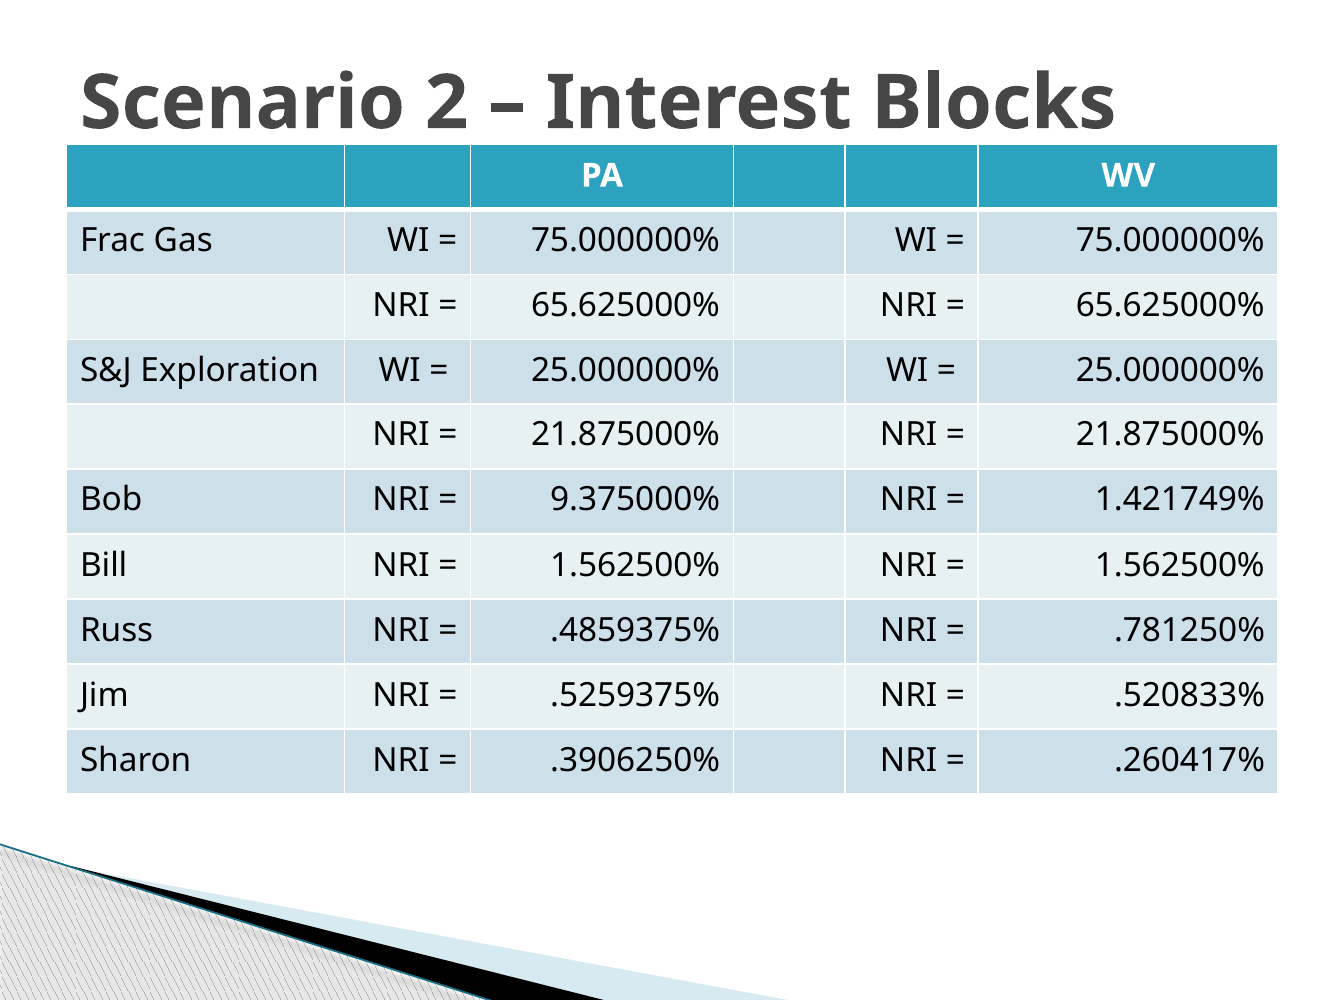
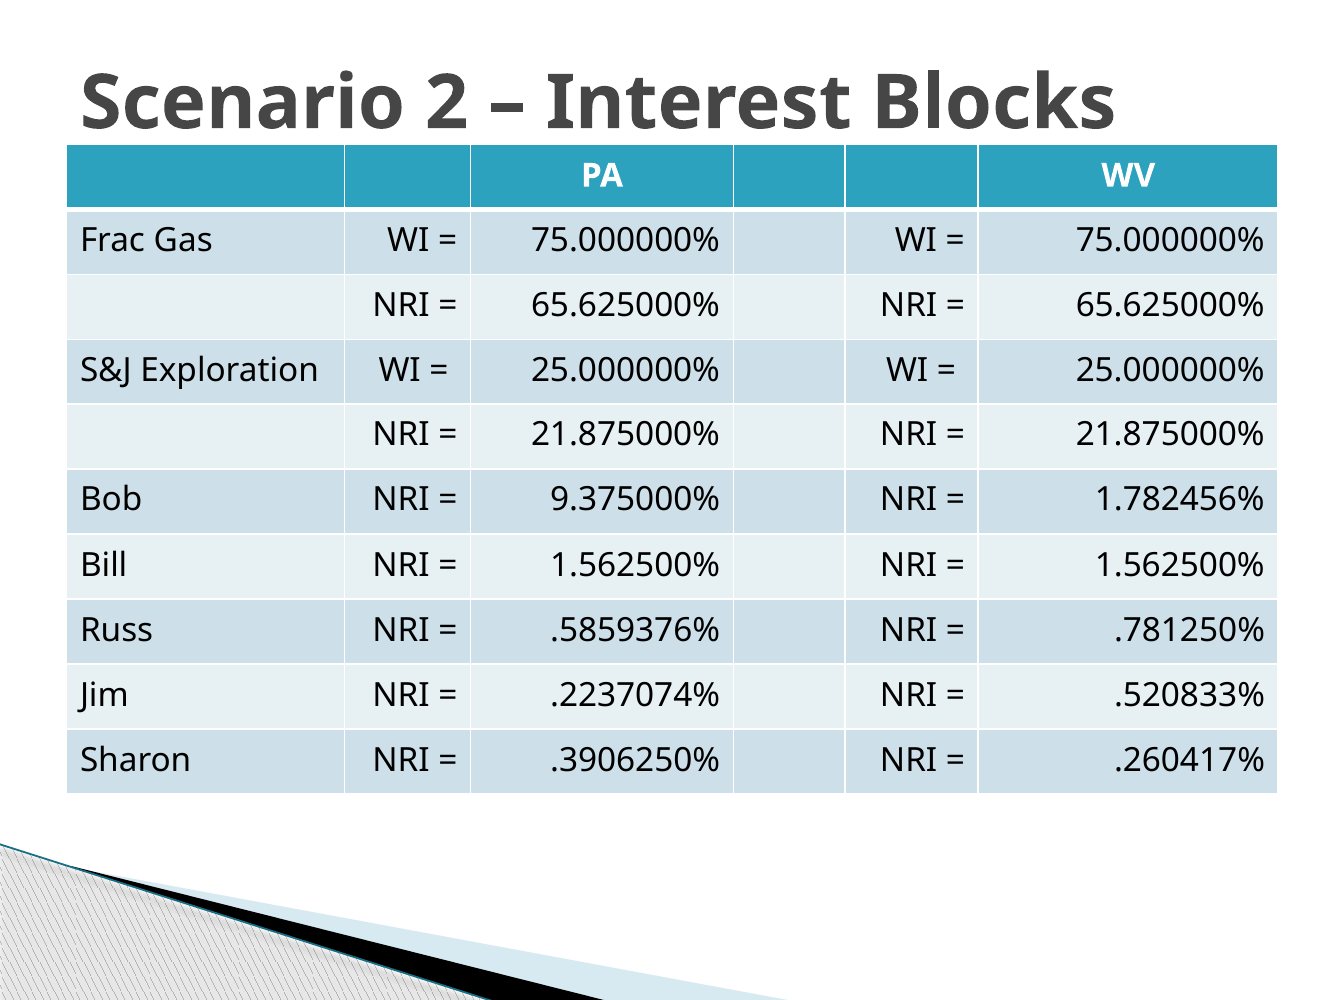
1.421749%: 1.421749% -> 1.782456% (1180, 500)
.4859375%: .4859375% -> .5859376% (635, 630)
.5259375%: .5259375% -> .2237074% (635, 695)
